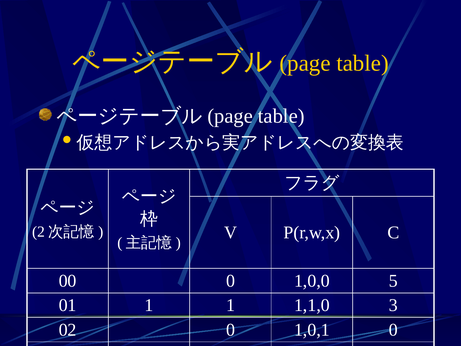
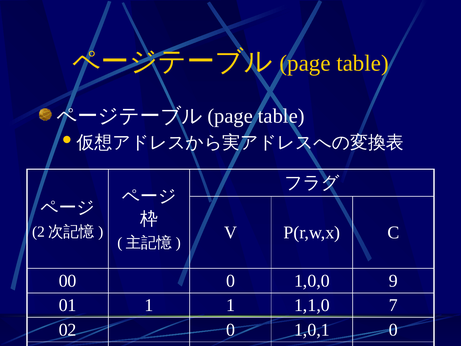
5: 5 -> 9 (393, 281)
3: 3 -> 7 (393, 305)
